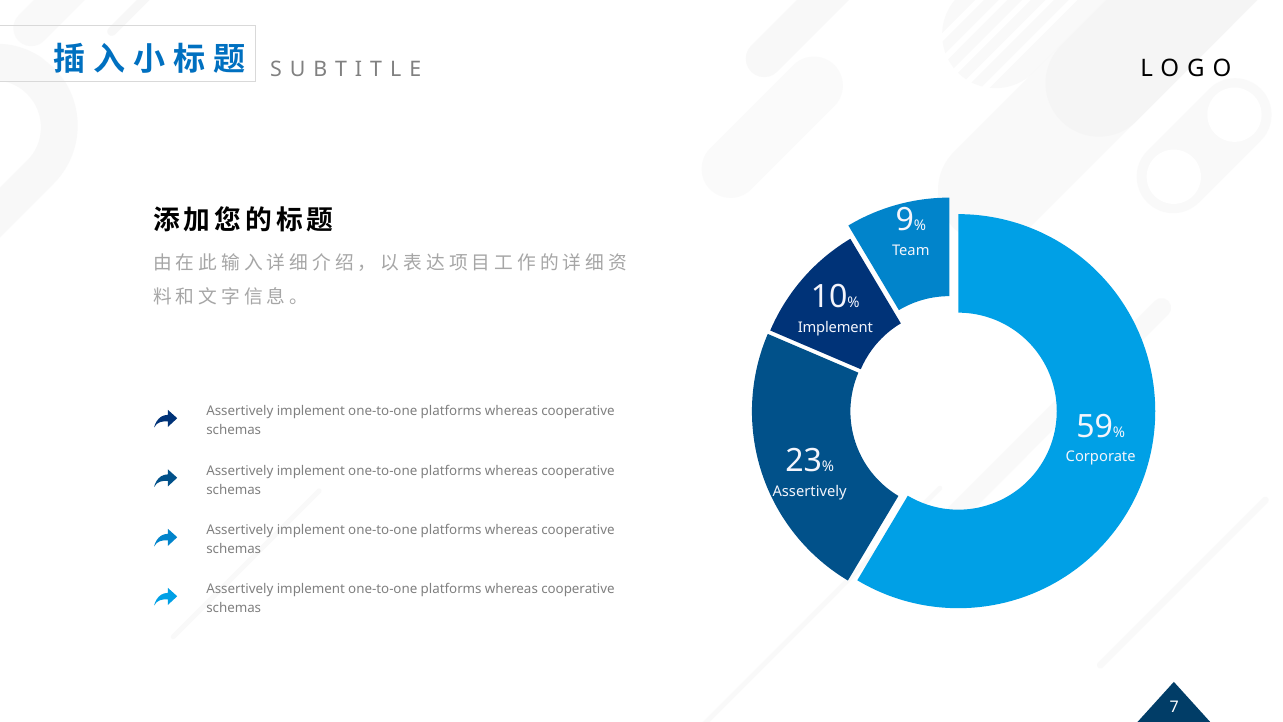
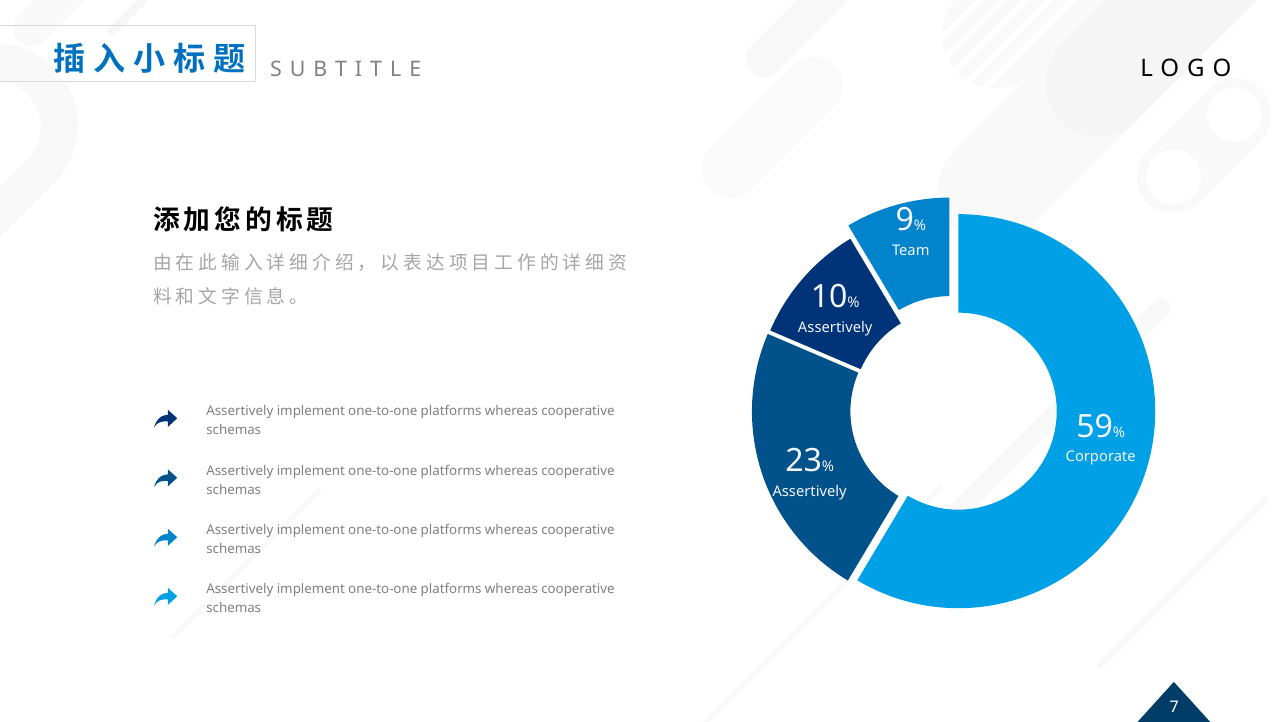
Implement: Implement -> Assertively (835, 327)
